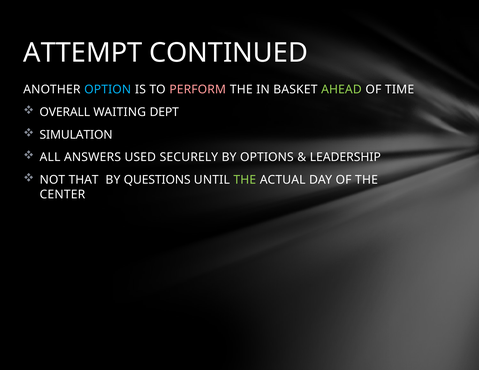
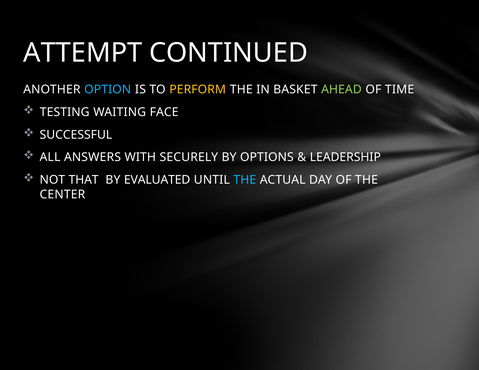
PERFORM colour: pink -> yellow (198, 90)
OVERALL: OVERALL -> TESTING (65, 112)
DEPT: DEPT -> FACE (164, 112)
SIMULATION: SIMULATION -> SUCCESSFUL (76, 135)
USED: USED -> WITH (140, 157)
QUESTIONS: QUESTIONS -> EVALUATED (157, 180)
THE colour: light green -> light blue (245, 180)
